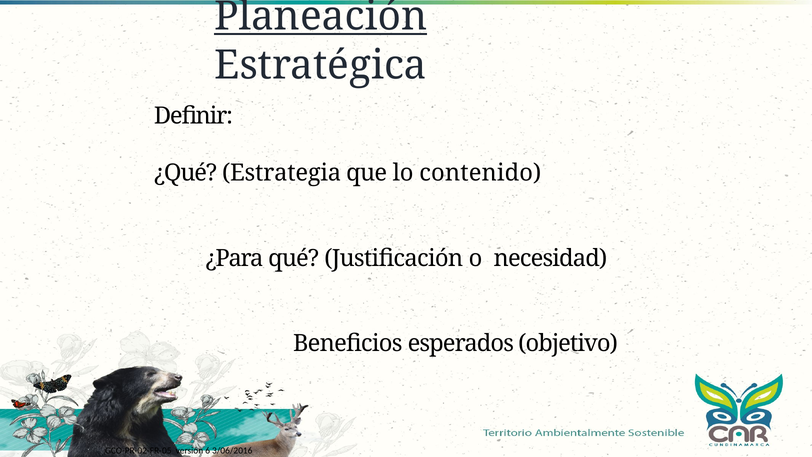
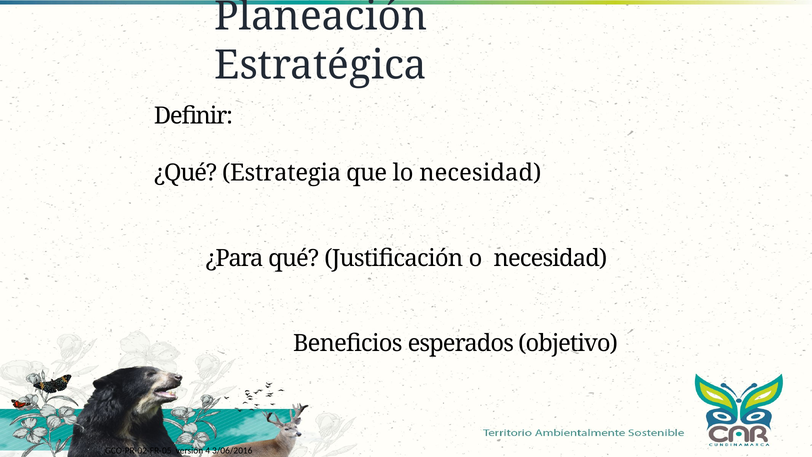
Planeación underline: present -> none (321, 17)
lo contenido: contenido -> necesidad (480, 173)
6: 6 -> 4 (208, 450)
